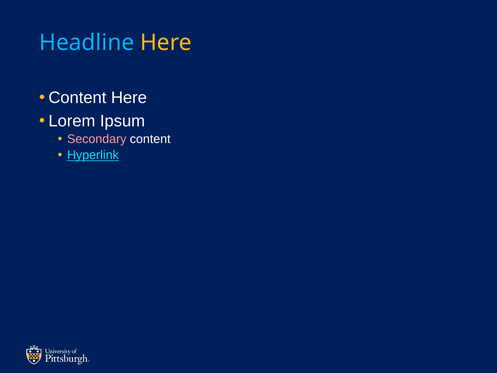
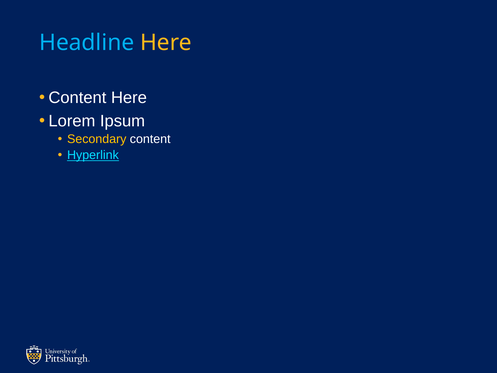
Secondary colour: pink -> yellow (97, 139)
